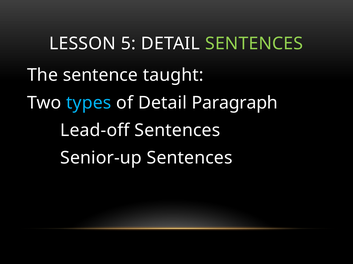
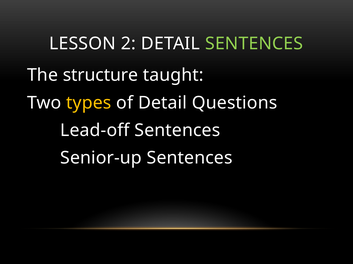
5: 5 -> 2 (128, 44)
sentence: sentence -> structure (100, 75)
types colour: light blue -> yellow (89, 103)
Paragraph: Paragraph -> Questions (235, 103)
